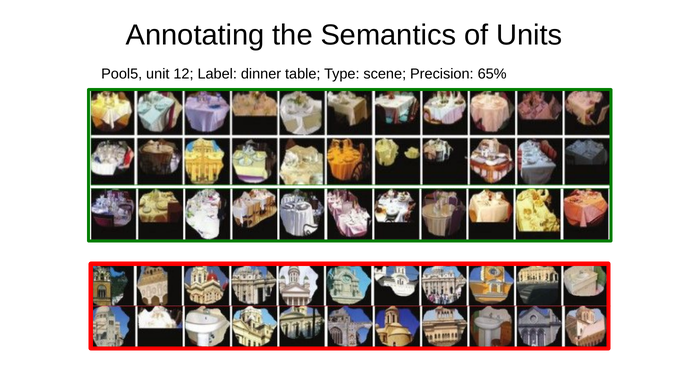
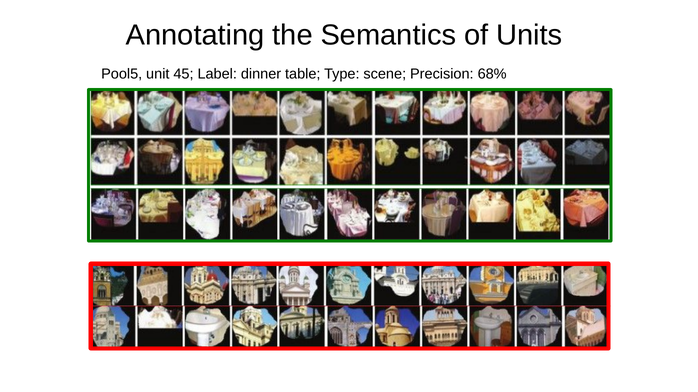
12: 12 -> 45 (184, 74)
65%: 65% -> 68% (492, 74)
